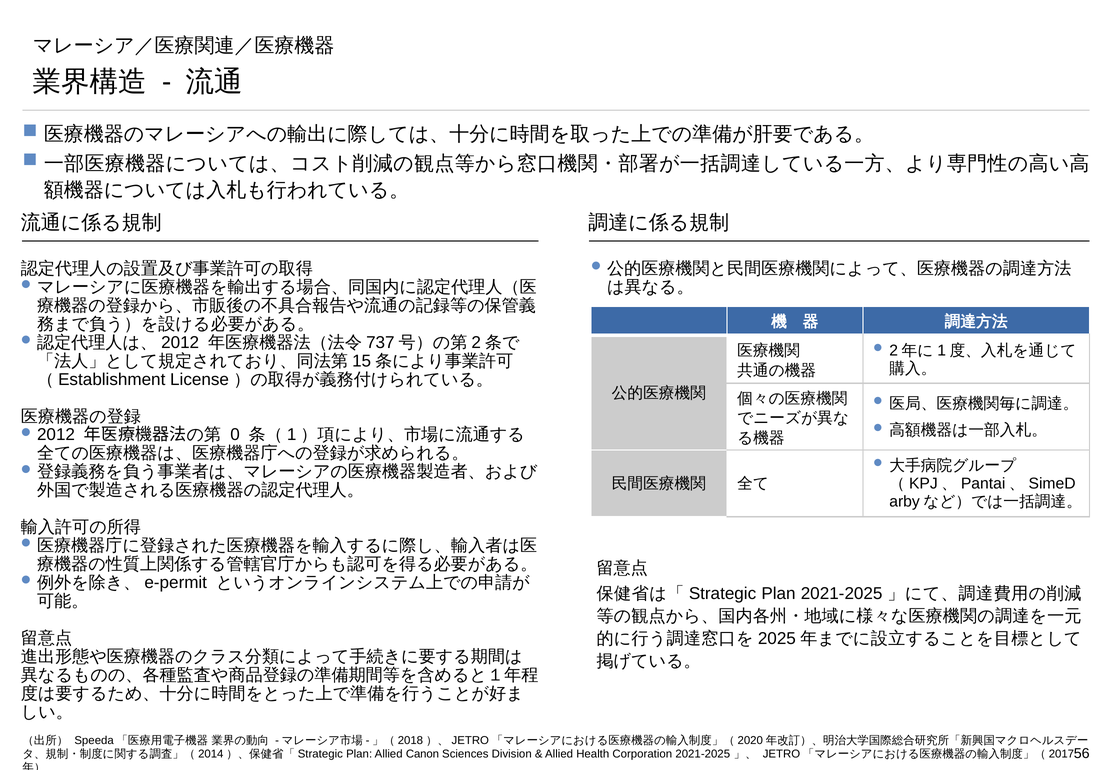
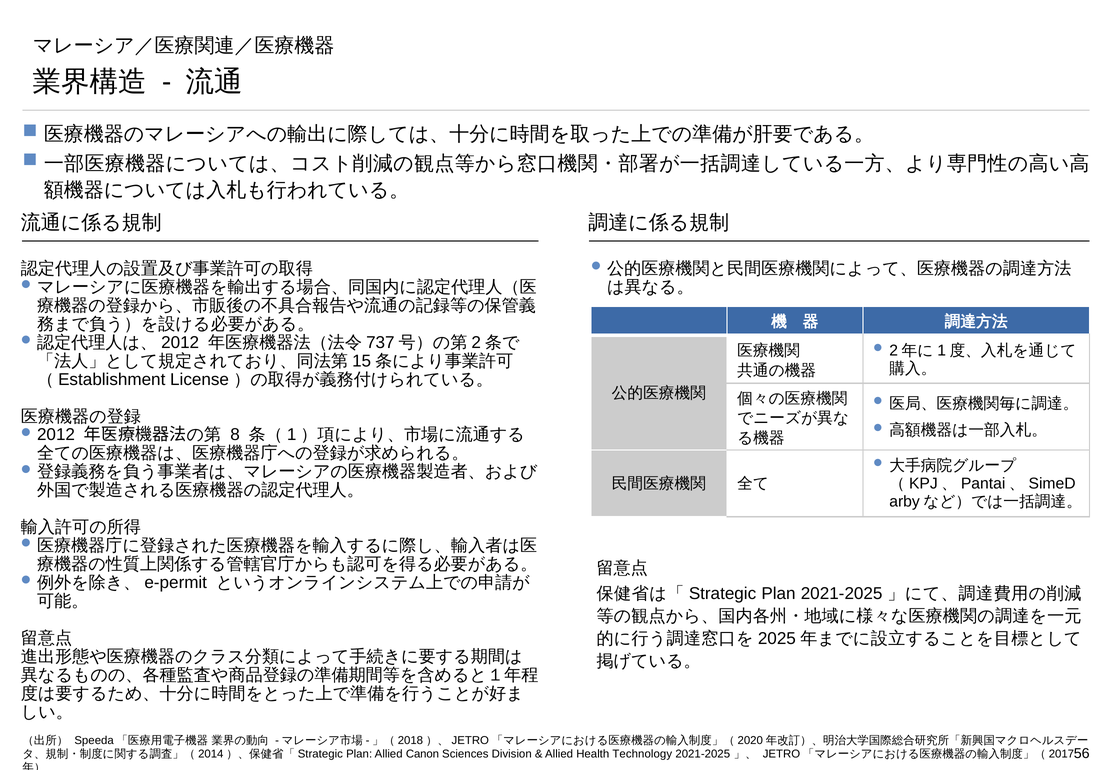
0: 0 -> 8 (235, 435)
Corporation: Corporation -> Technology (642, 754)
